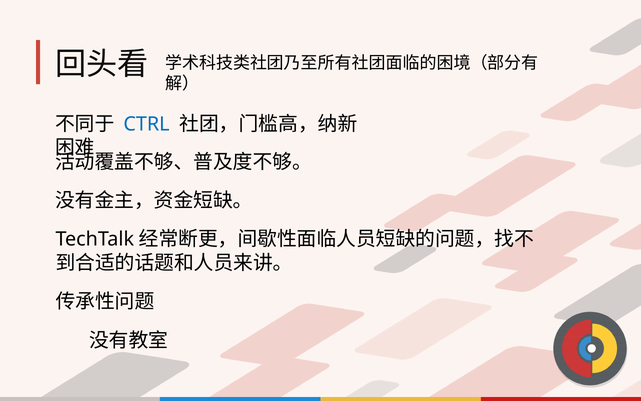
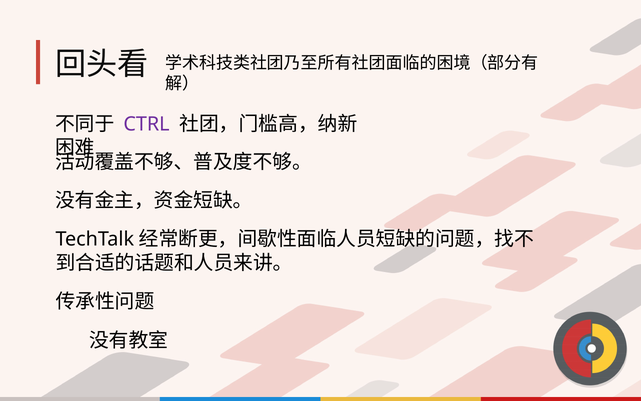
CTRL colour: blue -> purple (147, 124)
